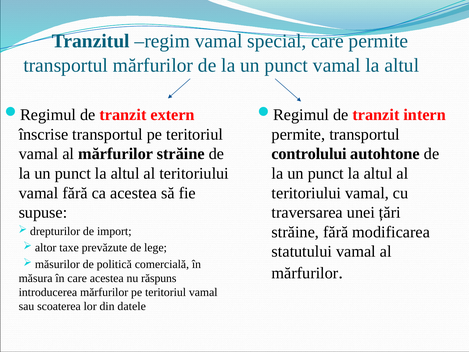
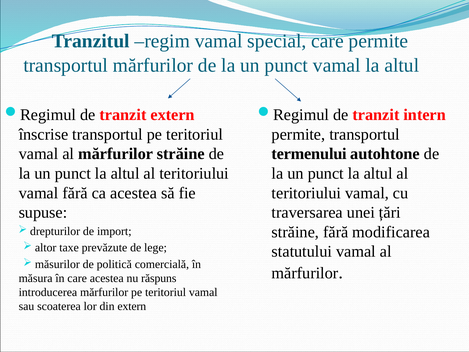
controlului: controlului -> termenului (309, 154)
din datele: datele -> extern (132, 306)
